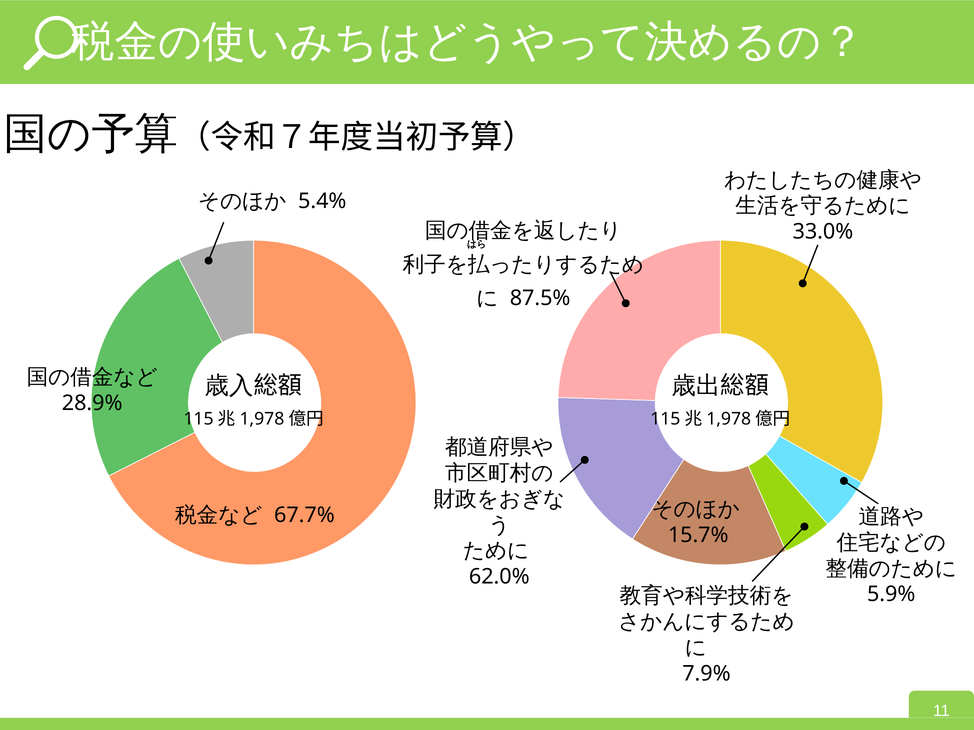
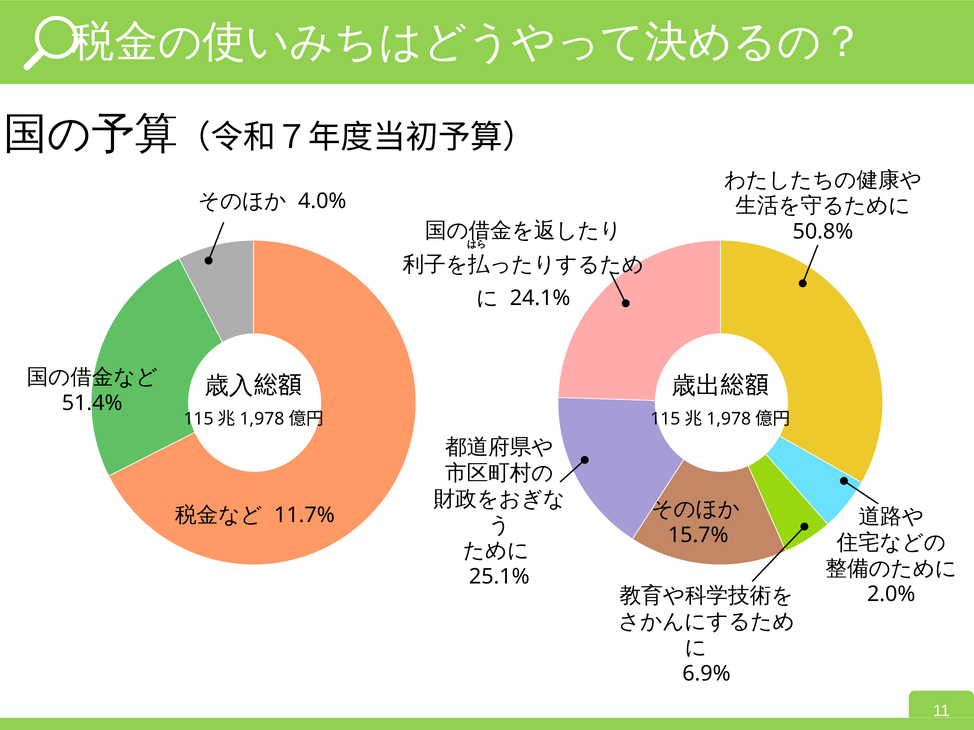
5.4%: 5.4% -> 4.0% (322, 201)
33.0%: 33.0% -> 50.8% (823, 232)
87.5%: 87.5% -> 24.1% (540, 298)
28.9%: 28.9% -> 51.4% (92, 403)
67.7%: 67.7% -> 11.7% (304, 515)
62.0%: 62.0% -> 25.1% (499, 577)
5.9%: 5.9% -> 2.0% (891, 595)
7.9%: 7.9% -> 6.9% (706, 674)
